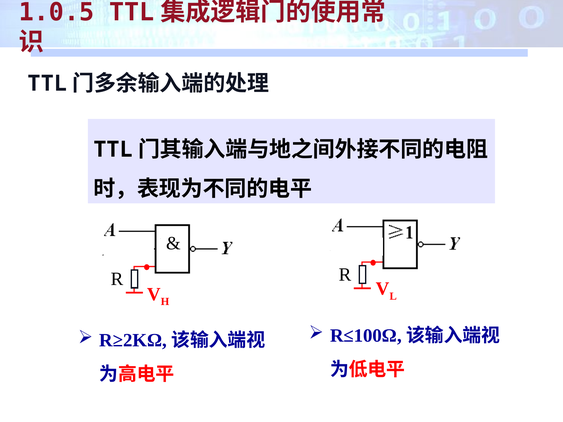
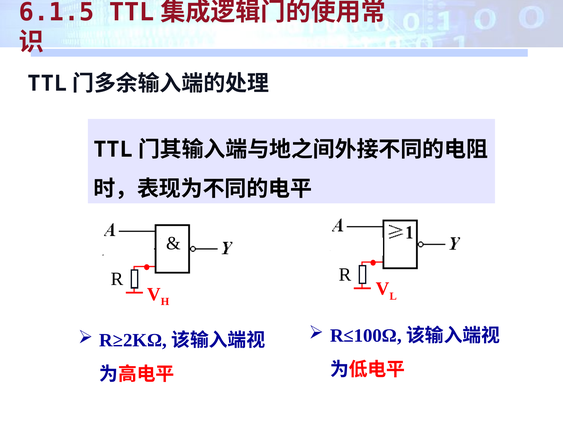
1.0.5: 1.0.5 -> 6.1.5 (57, 12)
